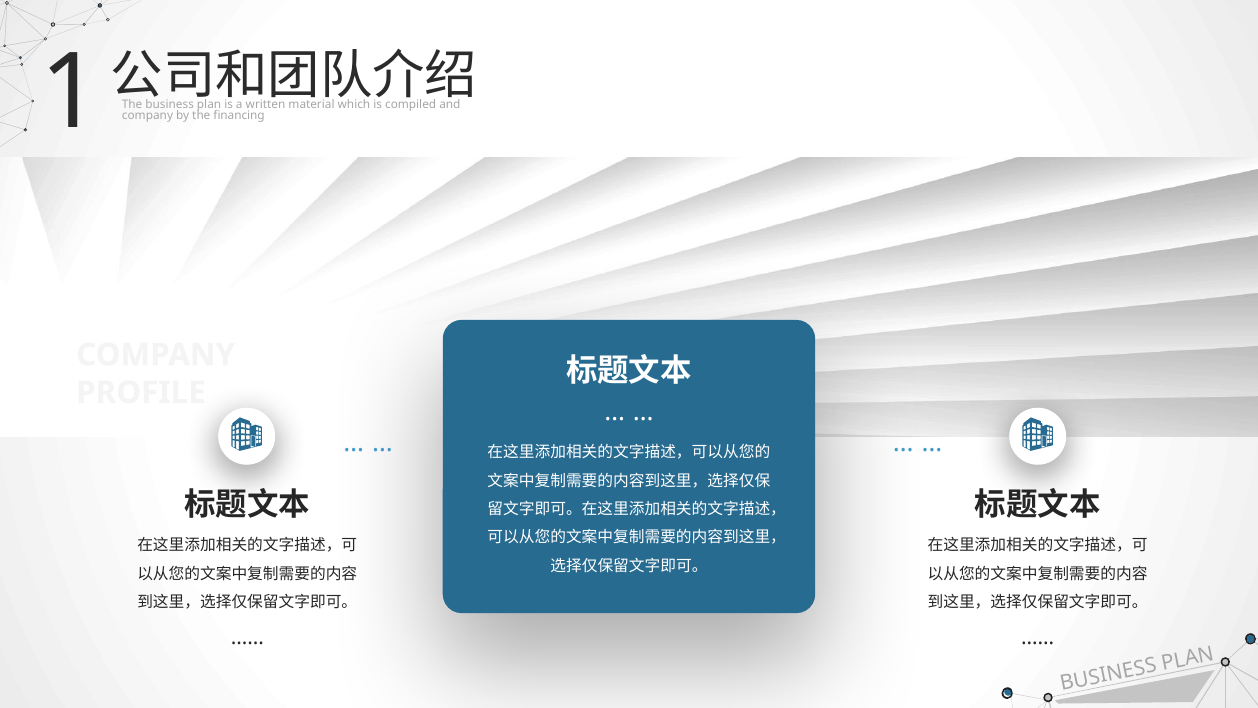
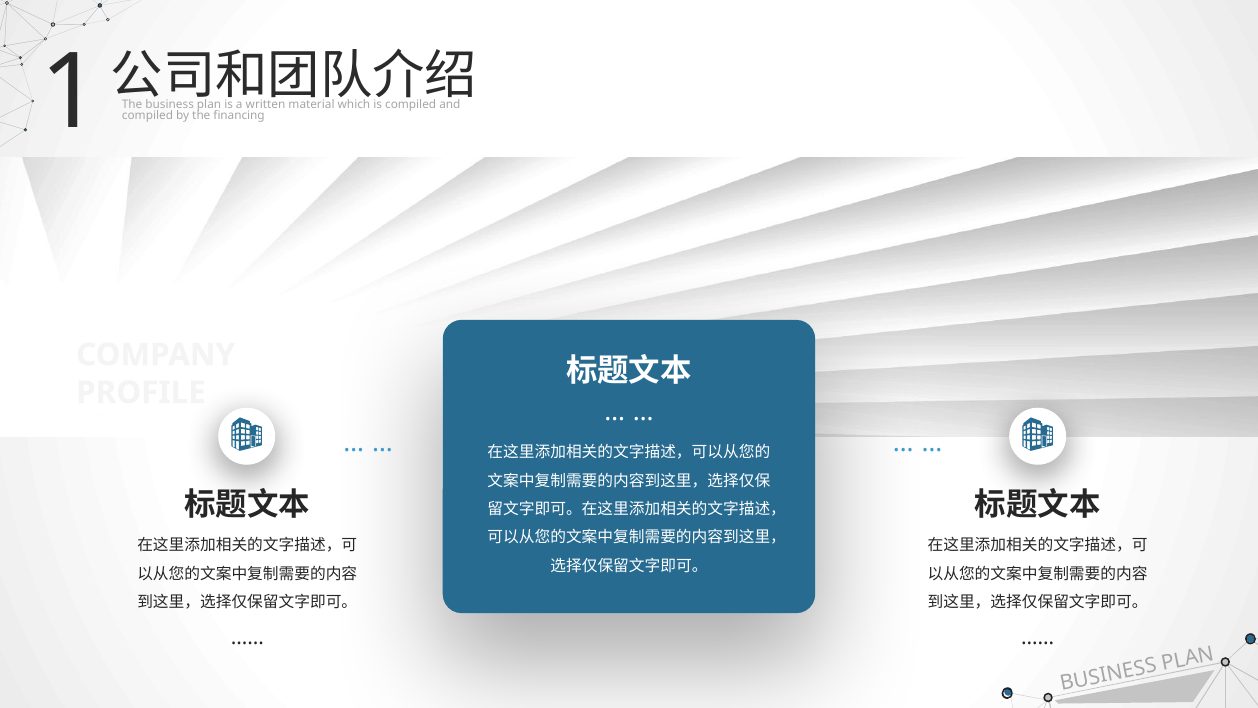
company: company -> compiled (147, 116)
